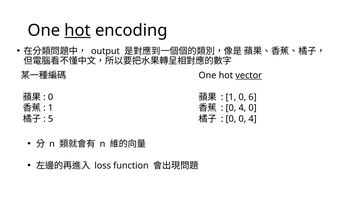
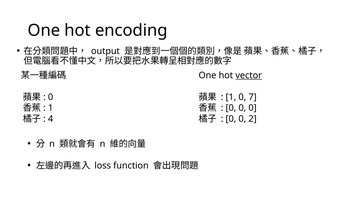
hot underline: present -> none (78, 30)
6: 6 -> 7 (253, 97)
4: 4 -> 0 (242, 108)
5: 5 -> 4 (51, 119)
0 0 4: 4 -> 2 (253, 119)
